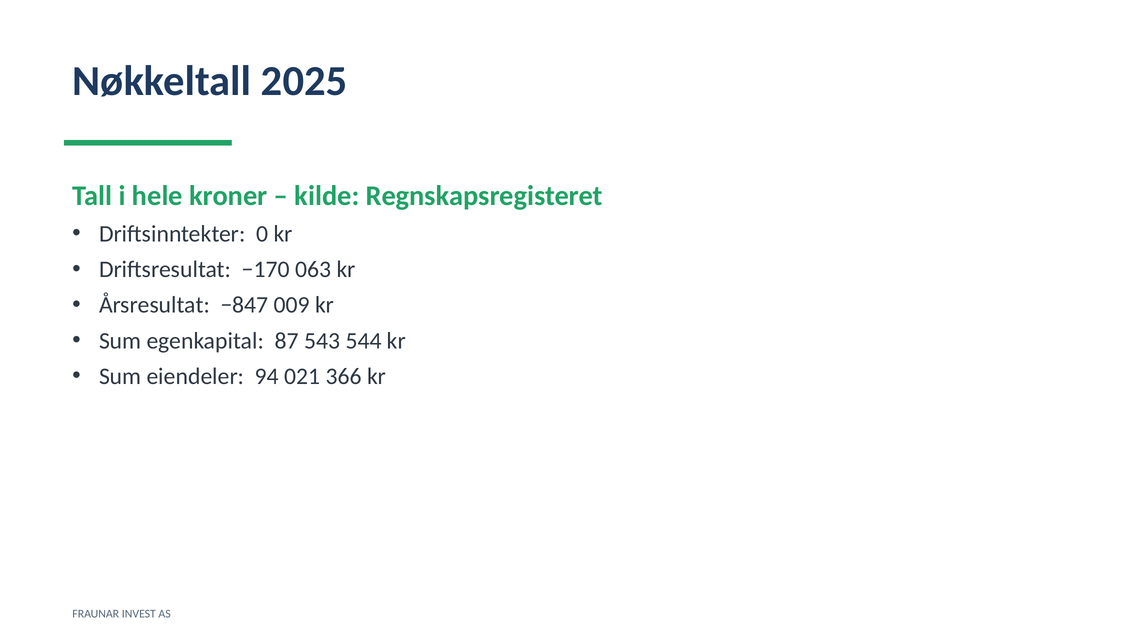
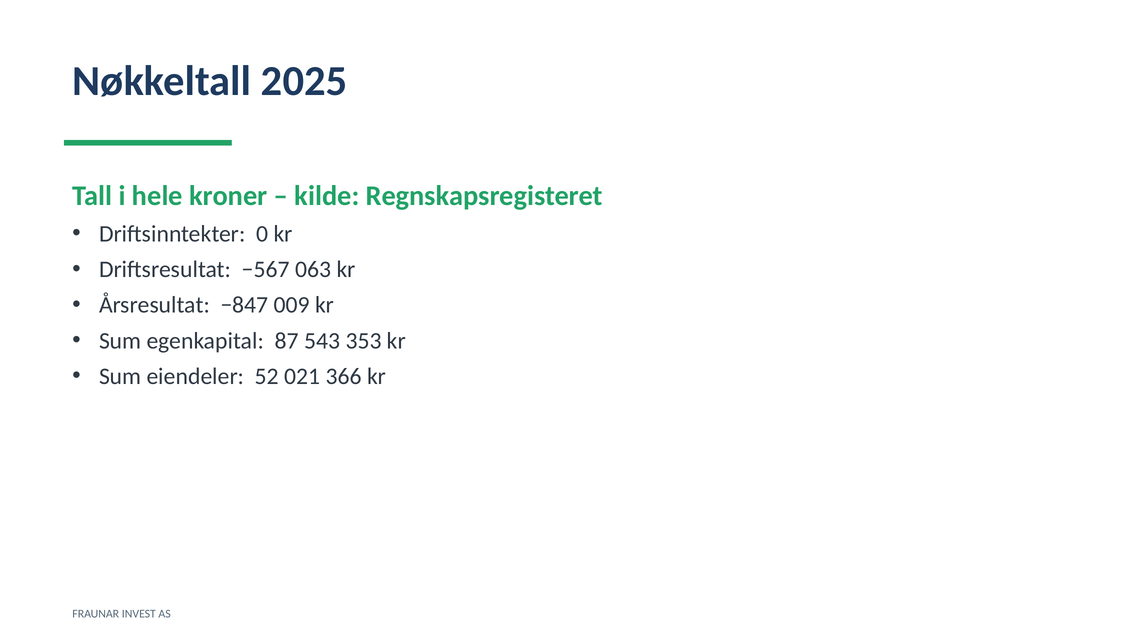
−170: −170 -> −567 (266, 269)
544: 544 -> 353 (364, 340)
94: 94 -> 52 (267, 376)
